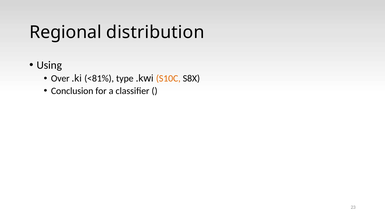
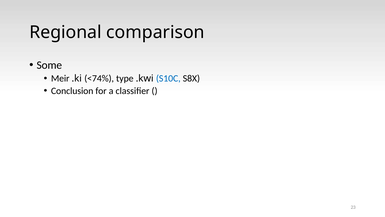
distribution: distribution -> comparison (155, 32)
Using: Using -> Some (49, 65)
Over: Over -> Meir (60, 78)
<81%: <81% -> <74% (99, 78)
S10C colour: orange -> blue (168, 78)
